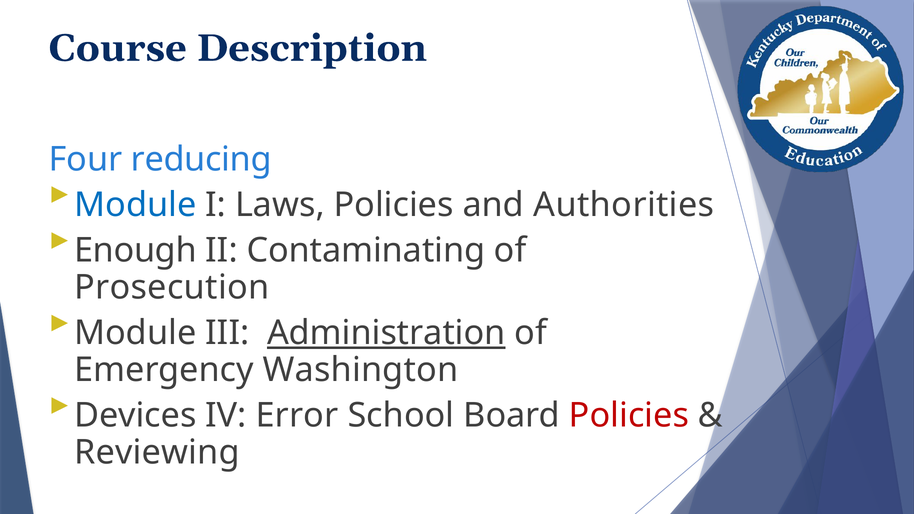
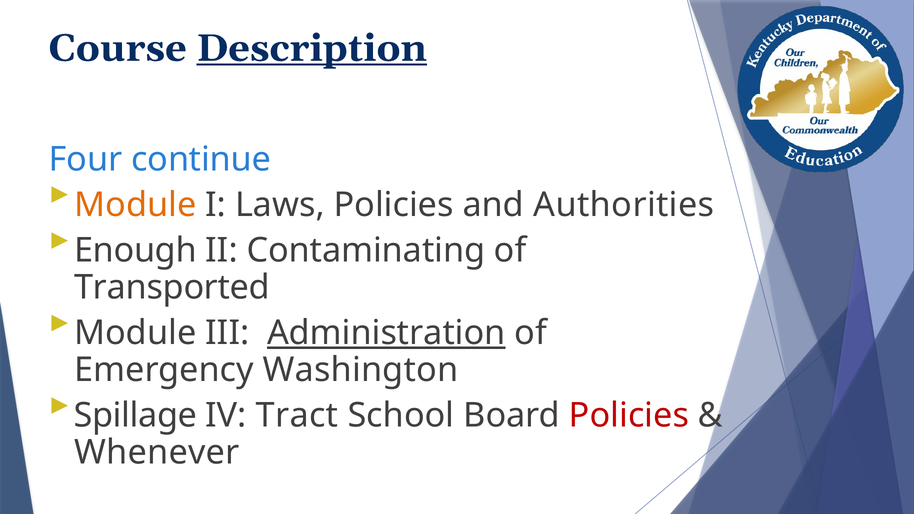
Description underline: none -> present (312, 48)
reducing: reducing -> continue (201, 159)
Module colour: blue -> orange (135, 205)
Prosecution: Prosecution -> Transported (172, 288)
Devices: Devices -> Spillage (135, 416)
Error: Error -> Tract (297, 416)
Reviewing: Reviewing -> Whenever (157, 453)
